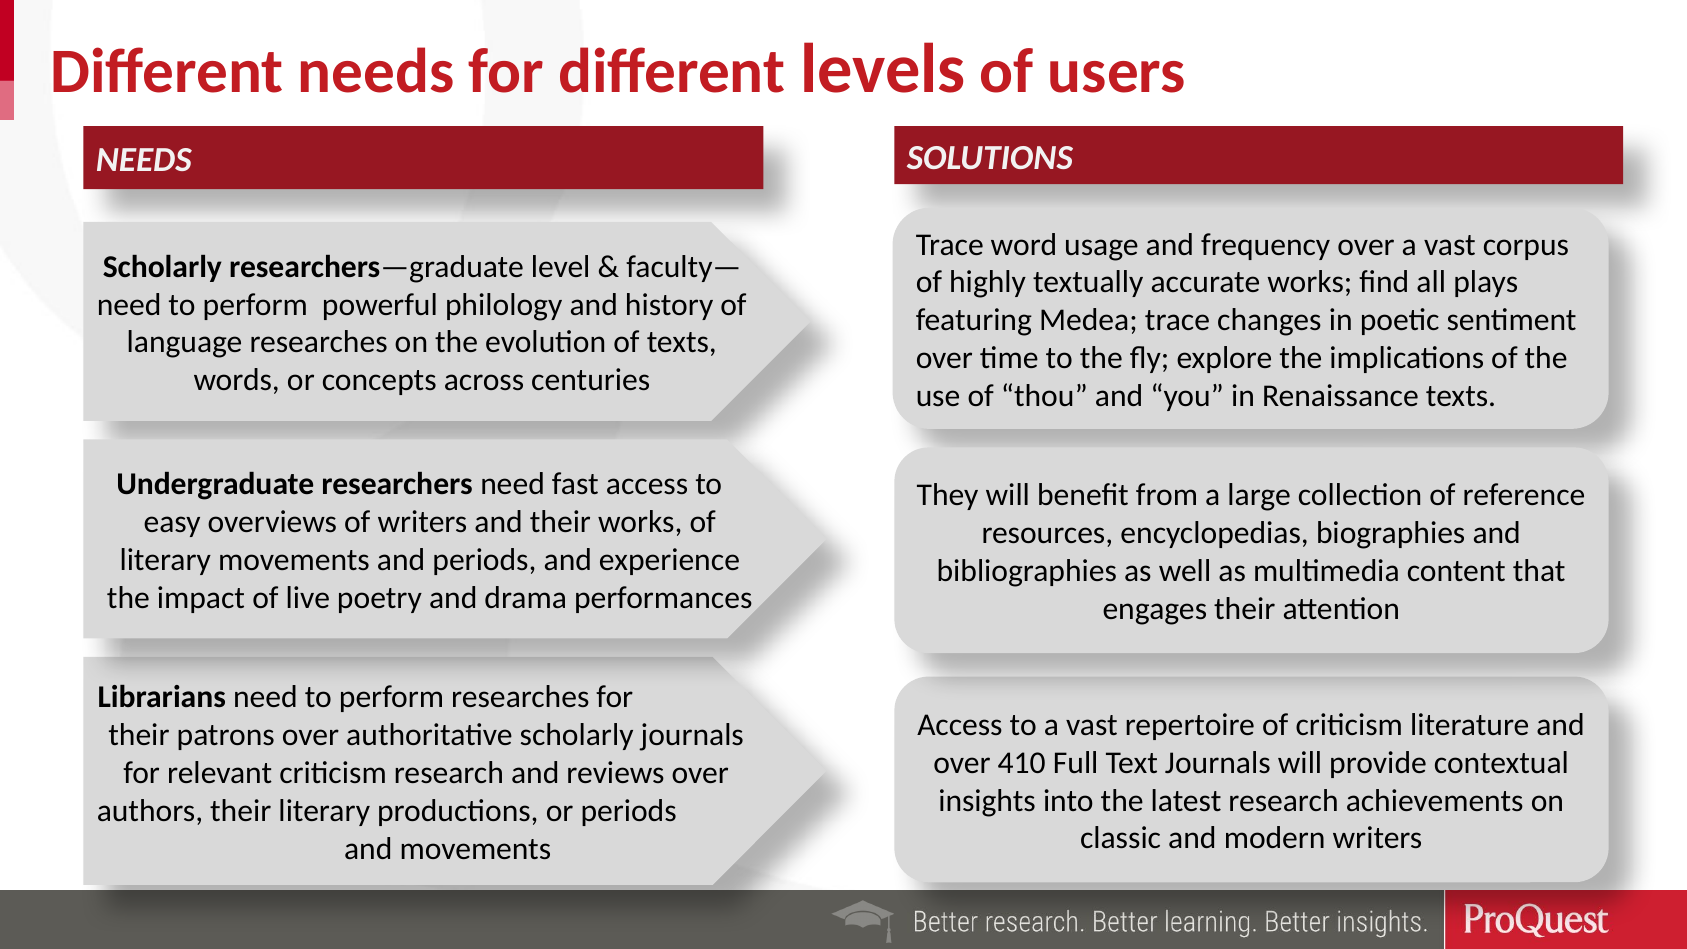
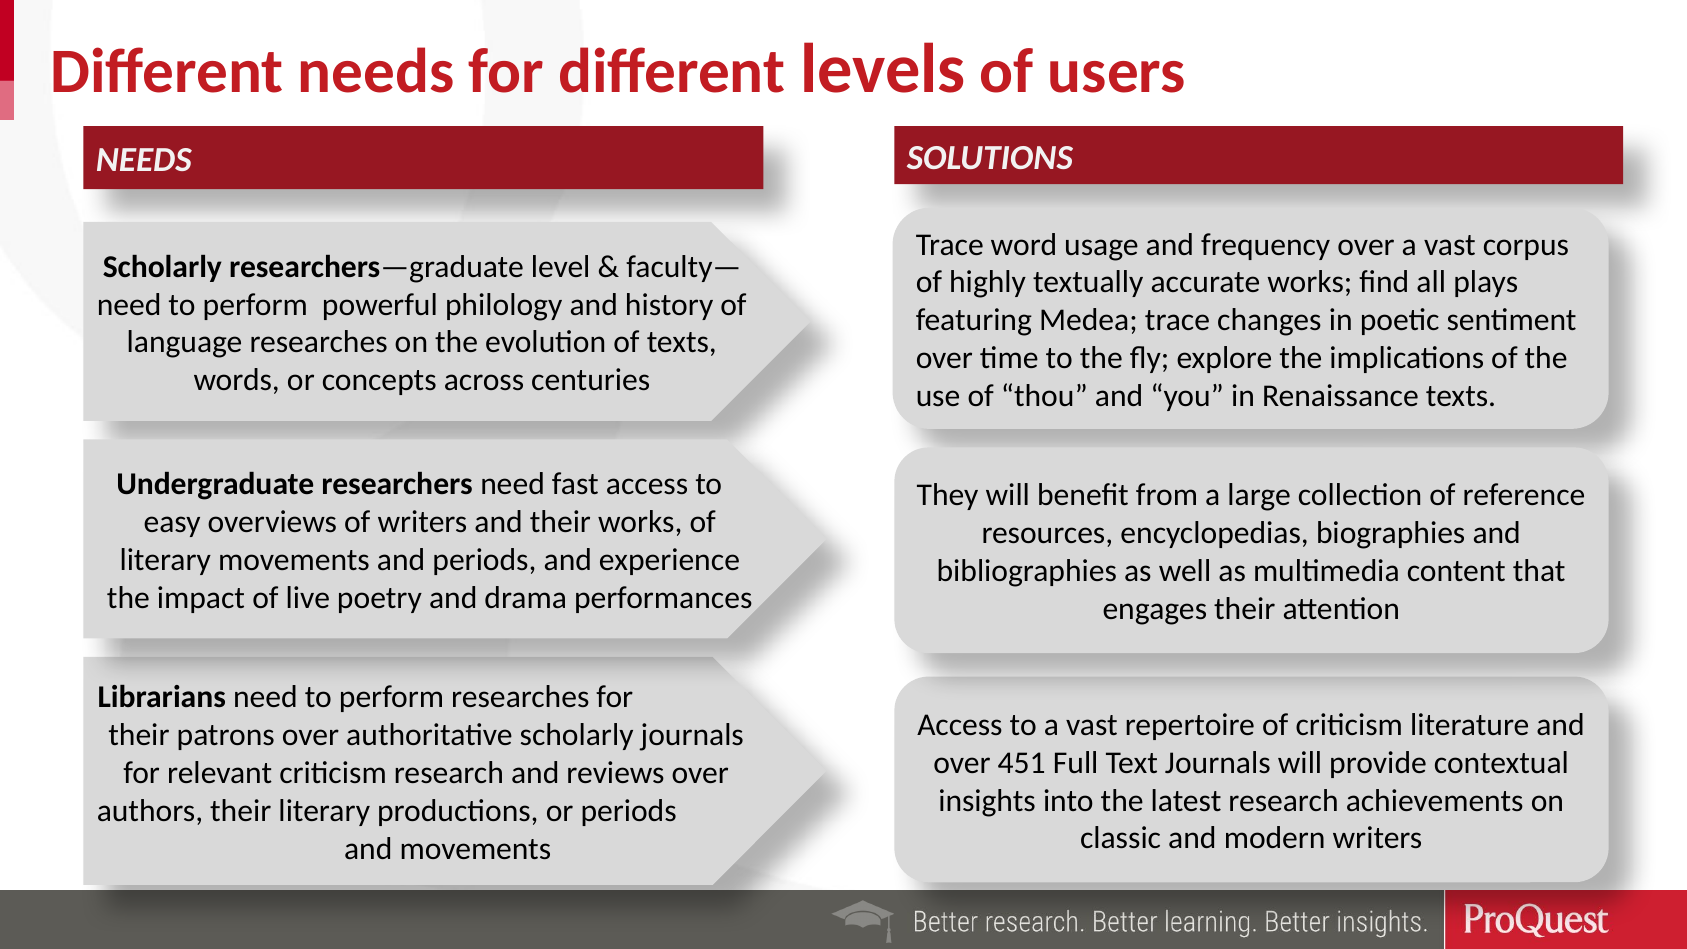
410: 410 -> 451 (1022, 763)
